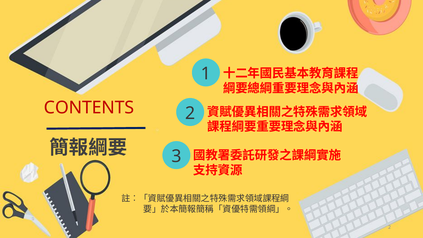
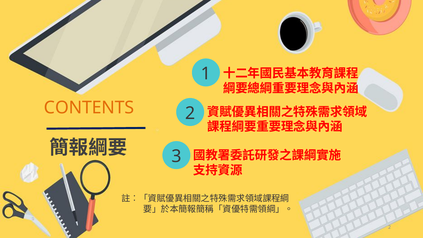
CONTENTS colour: red -> orange (89, 108)
